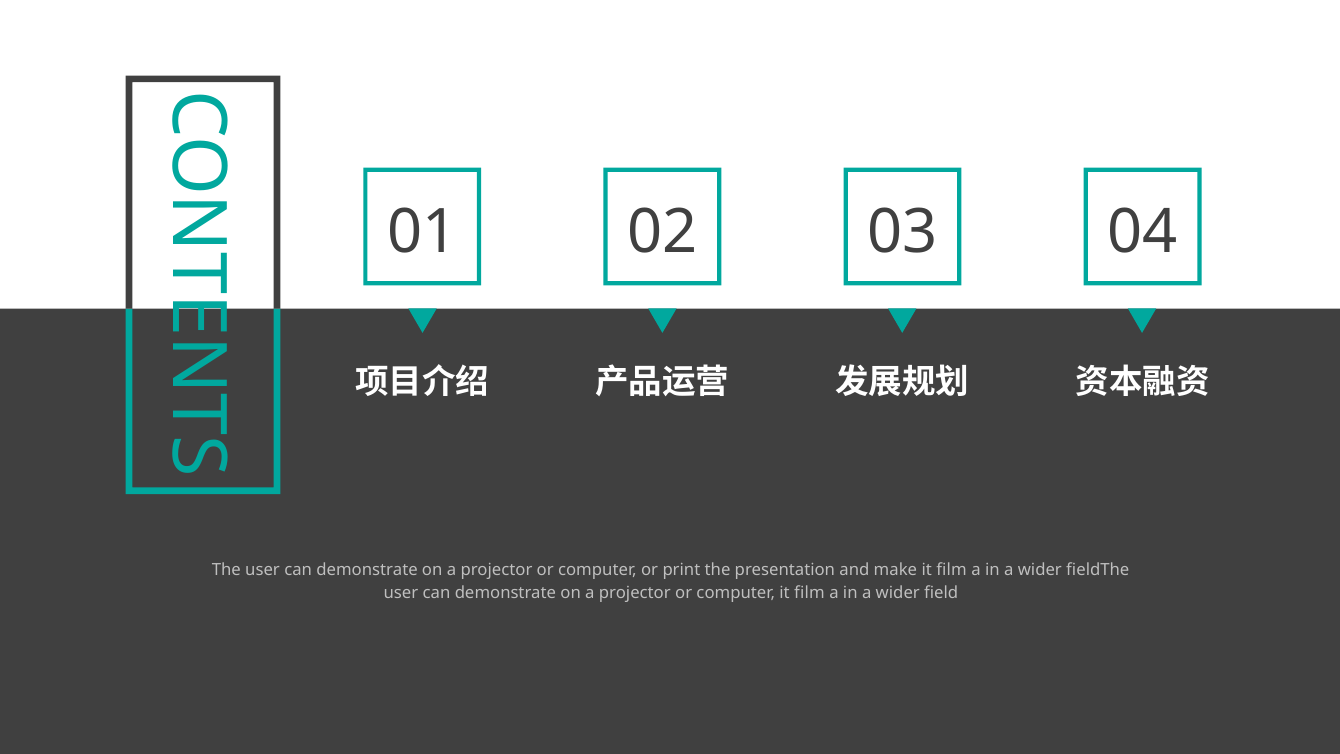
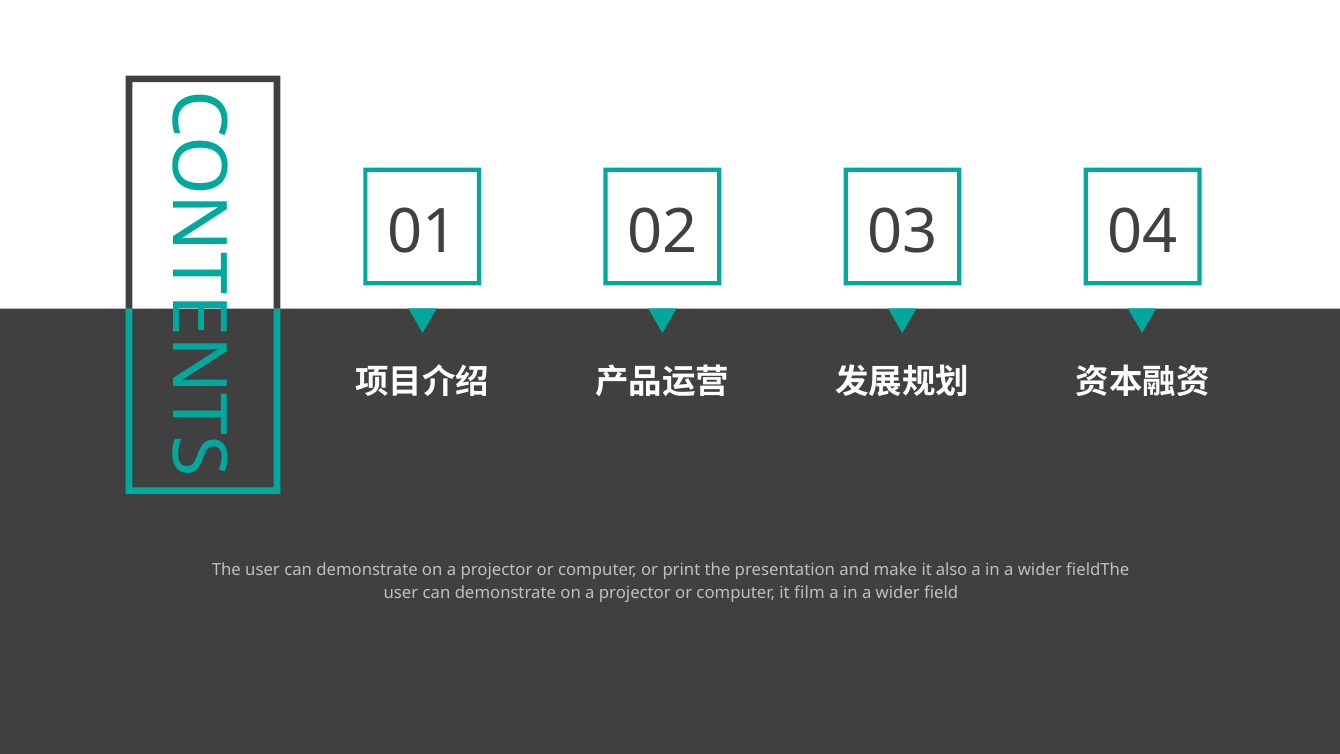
make it film: film -> also (952, 570)
